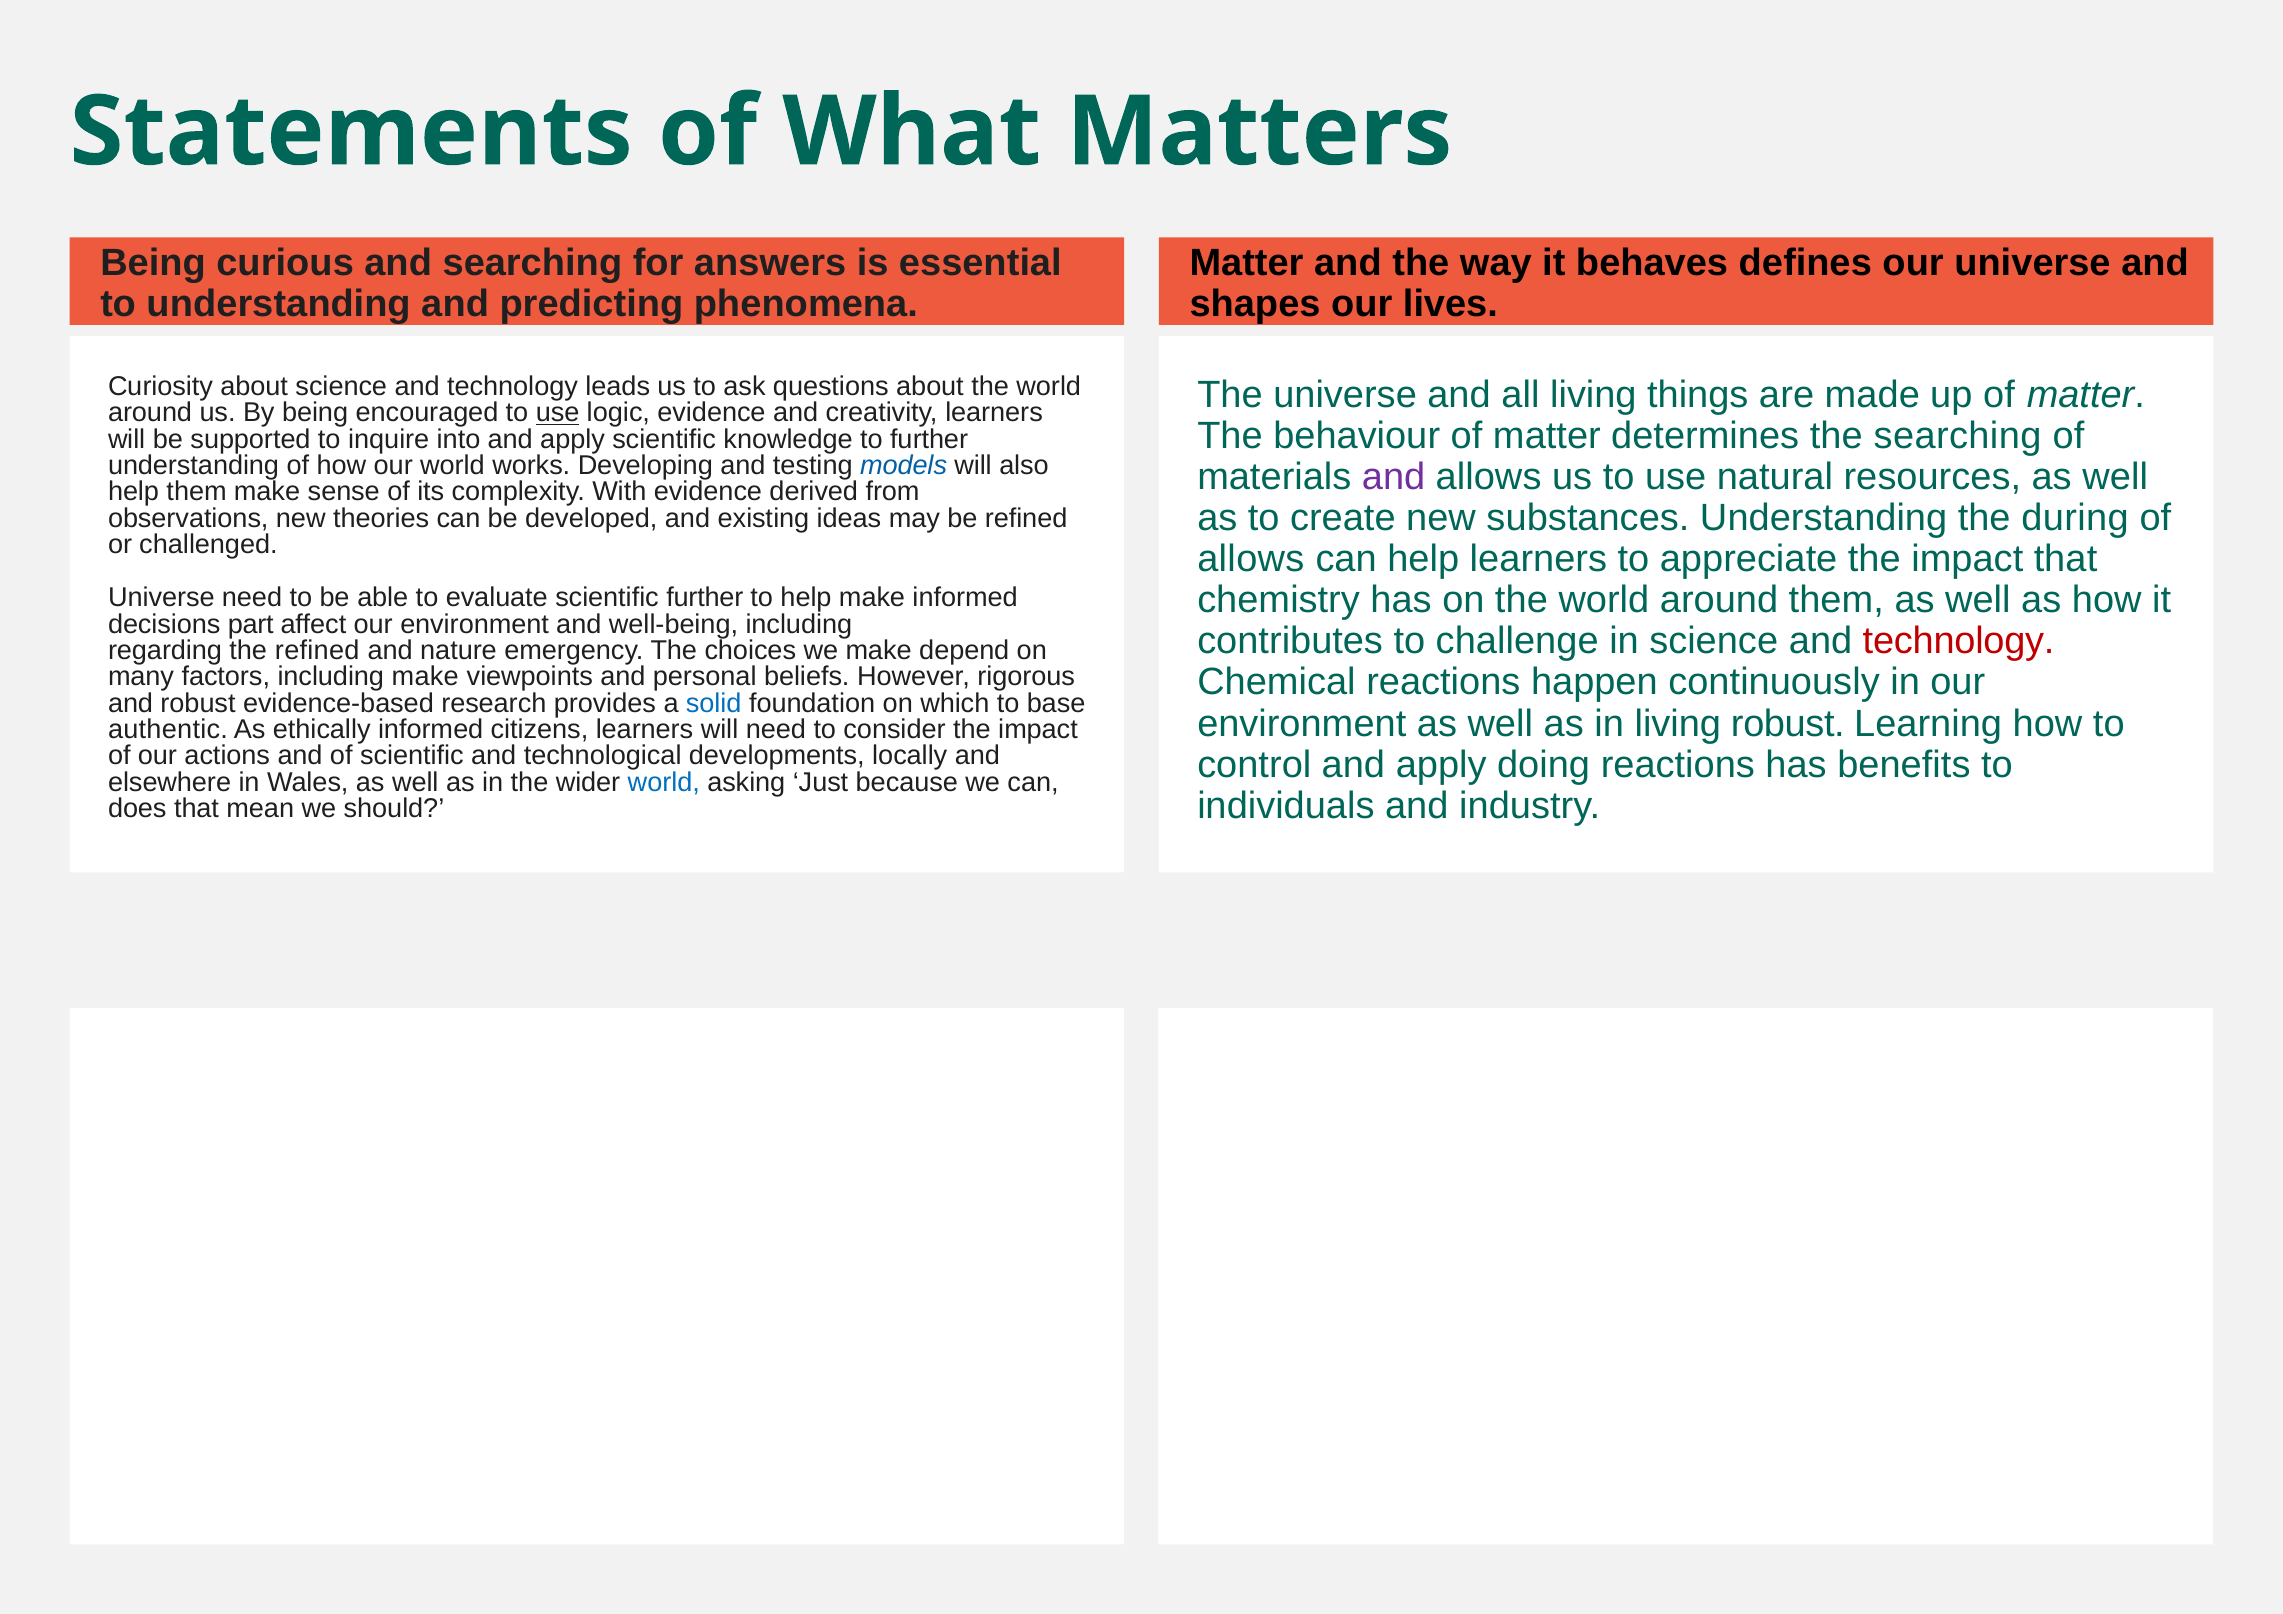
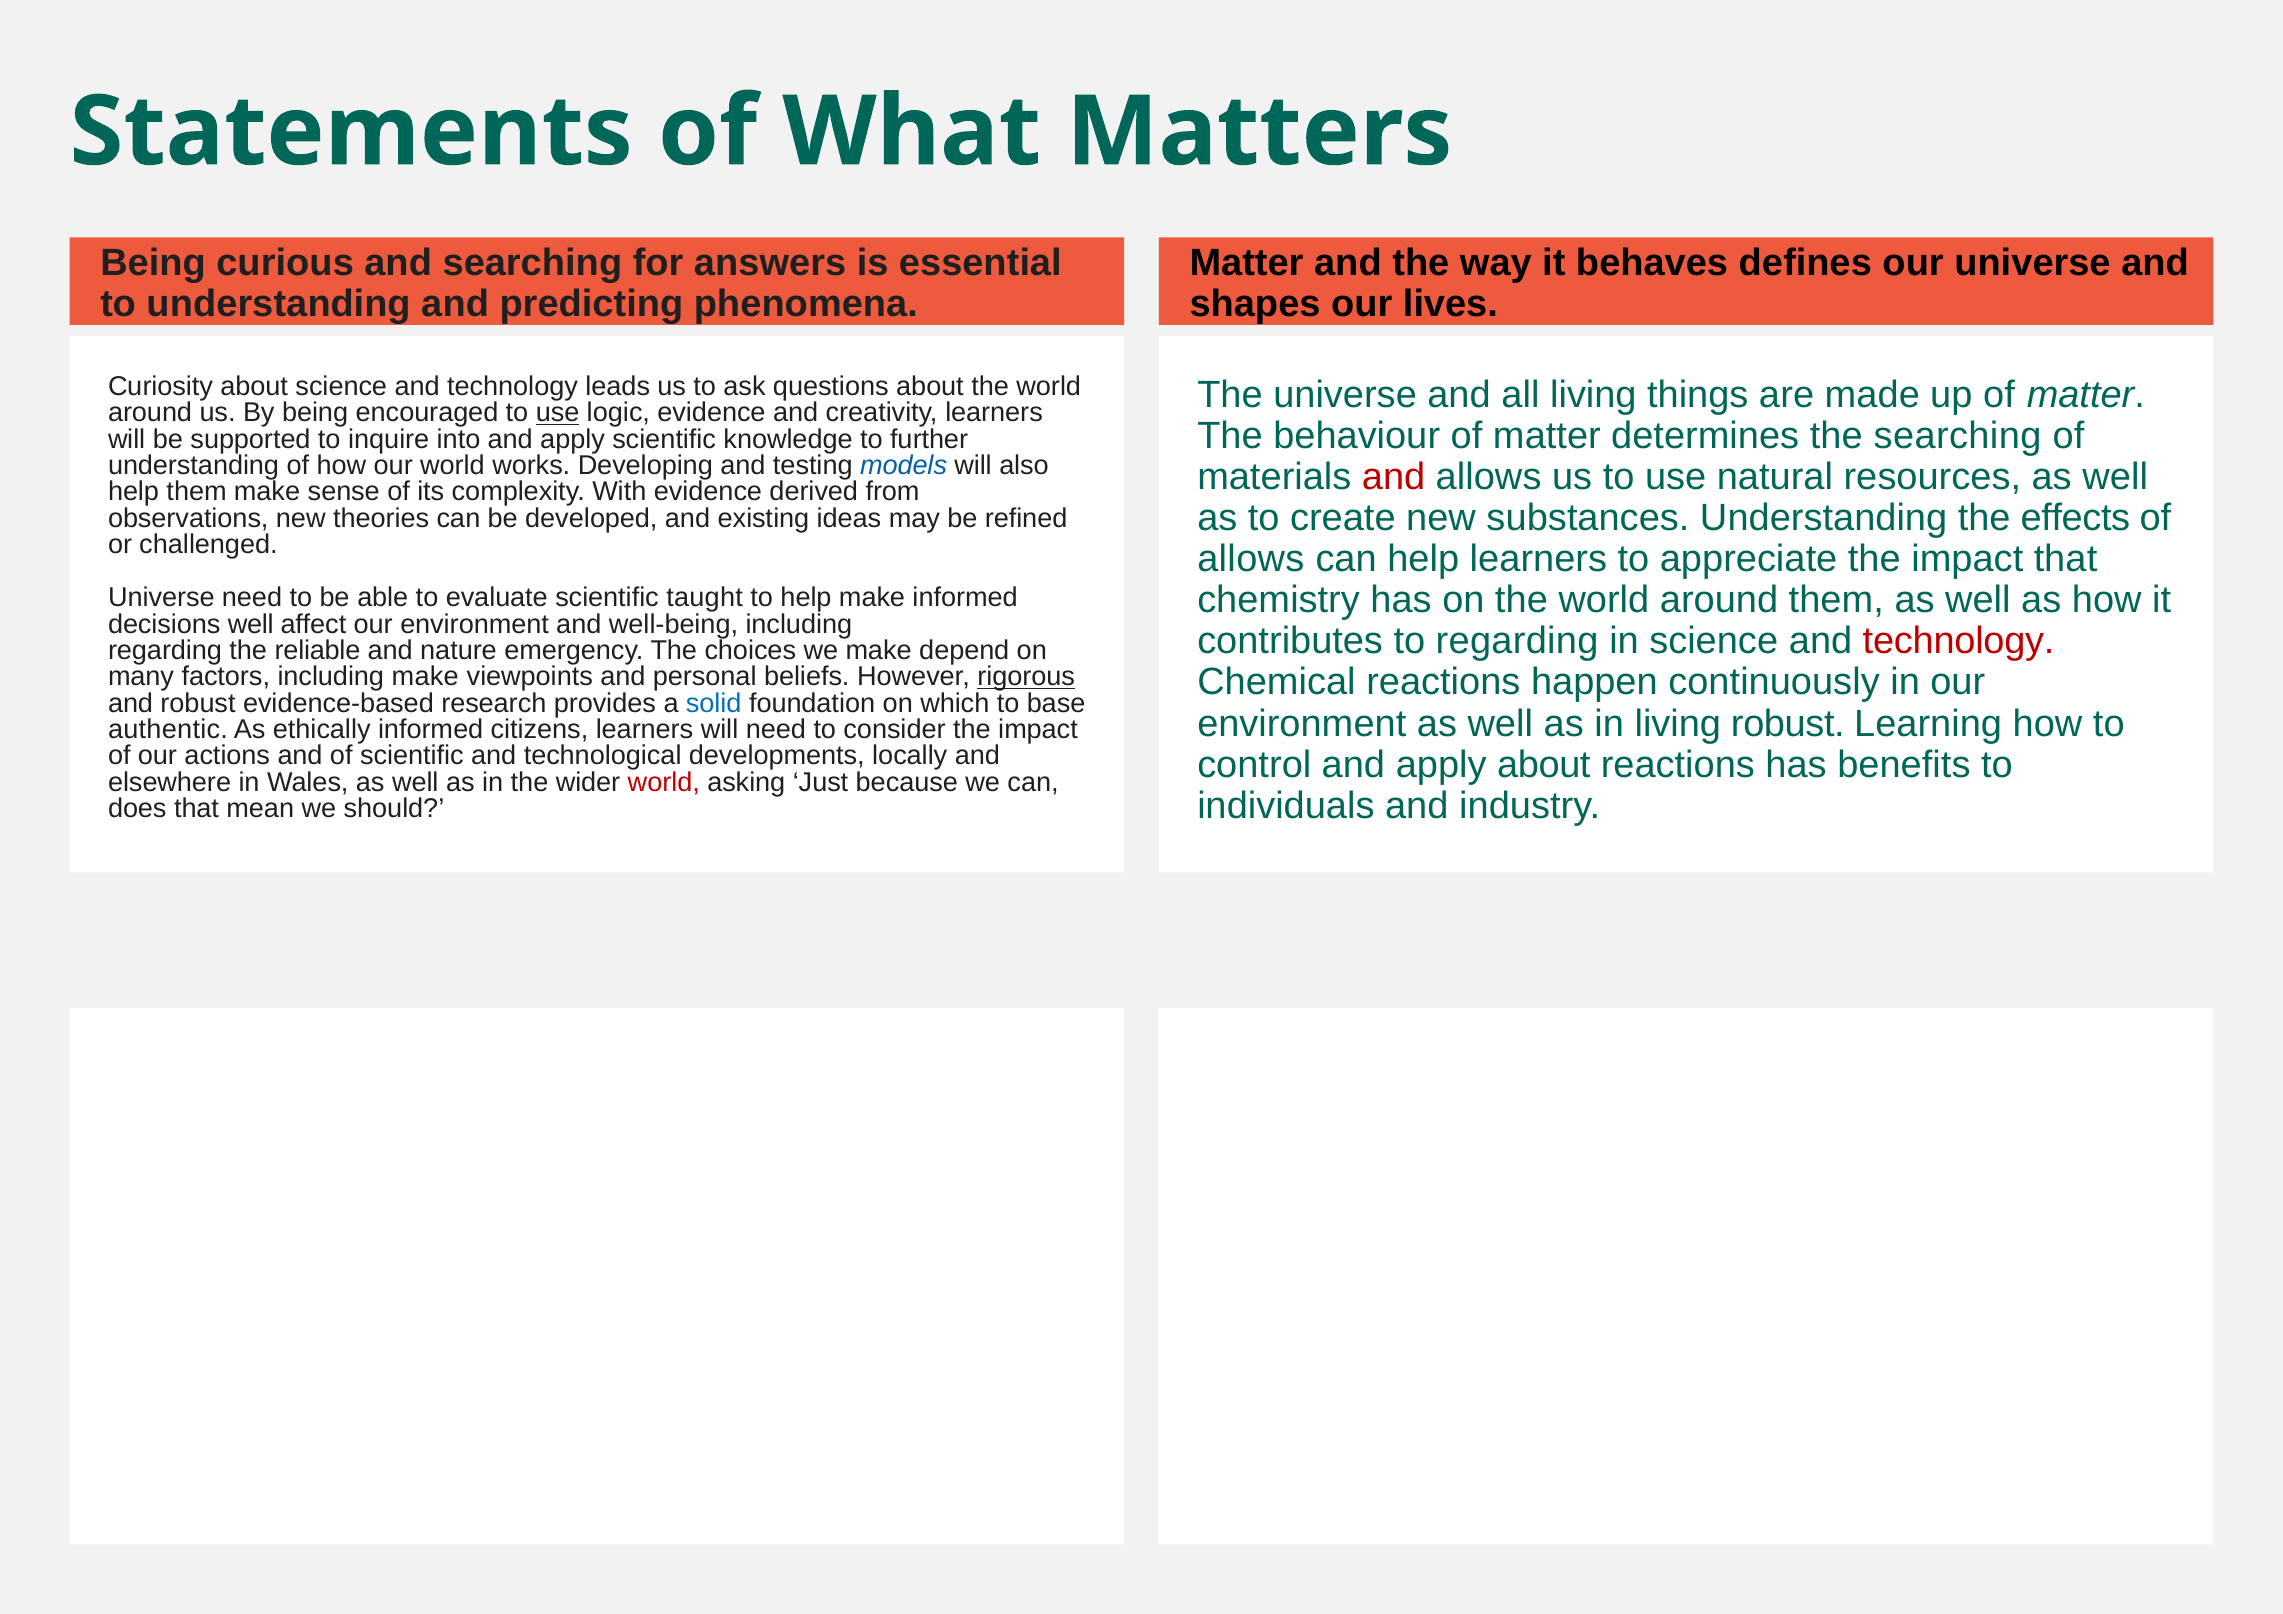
and colour: purple -> red (1394, 477)
during: during -> effects (2075, 518)
scientific further: further -> taught (705, 598)
decisions part: part -> well (251, 624)
to challenge: challenge -> regarding (1517, 641)
the refined: refined -> reliable (317, 651)
rigorous underline: none -> present (1026, 677)
apply doing: doing -> about (1544, 765)
world colour: blue -> red (664, 783)
